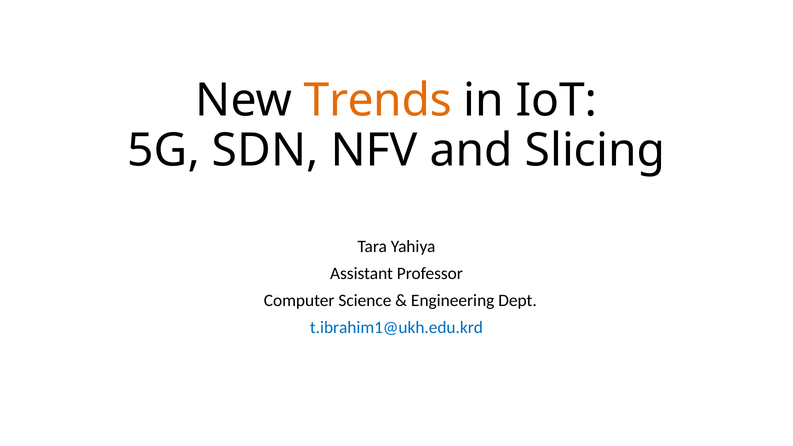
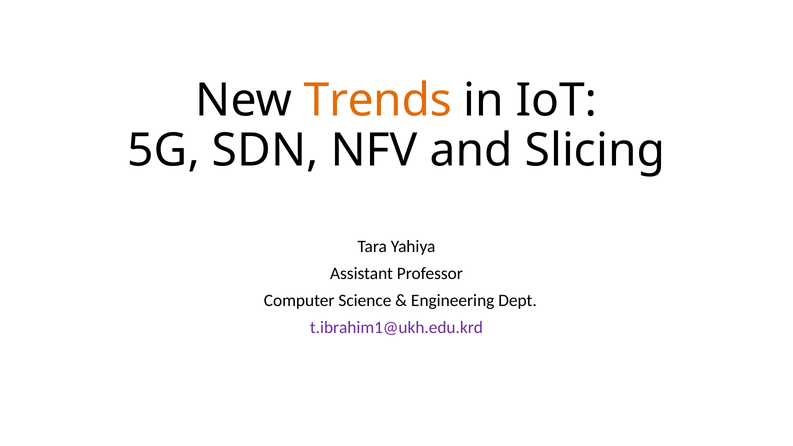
t.ibrahim1@ukh.edu.krd colour: blue -> purple (396, 328)
